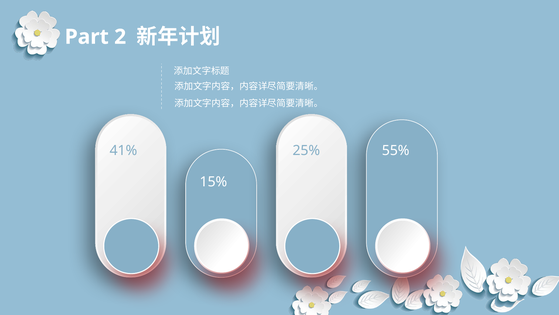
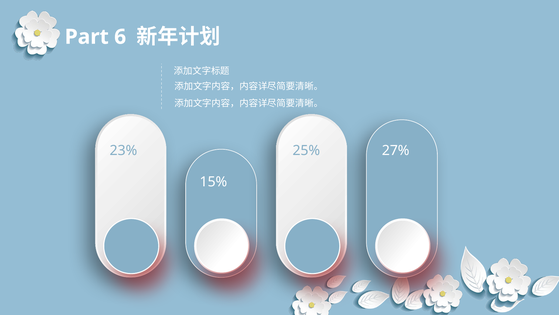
2: 2 -> 6 (120, 37)
41%: 41% -> 23% (123, 150)
55%: 55% -> 27% (396, 150)
